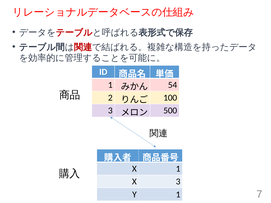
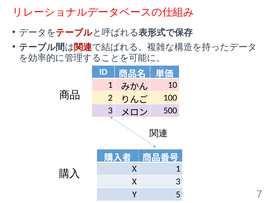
54: 54 -> 10 (173, 85)
Y 1: 1 -> 5 (178, 195)
